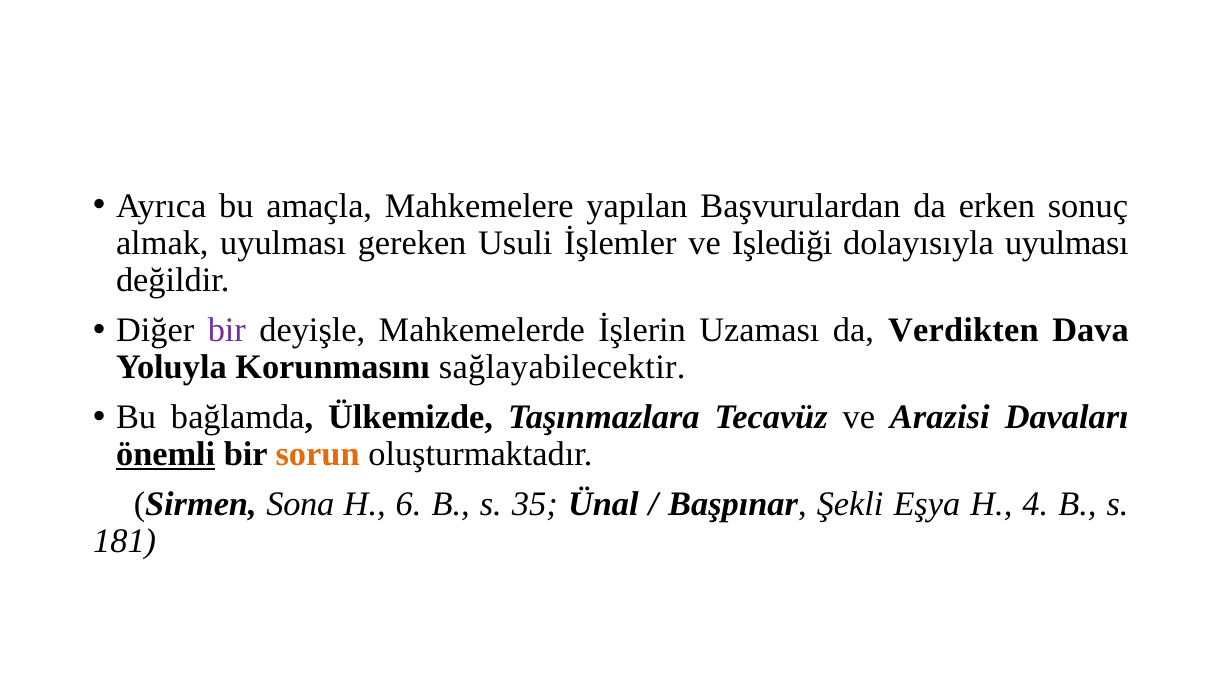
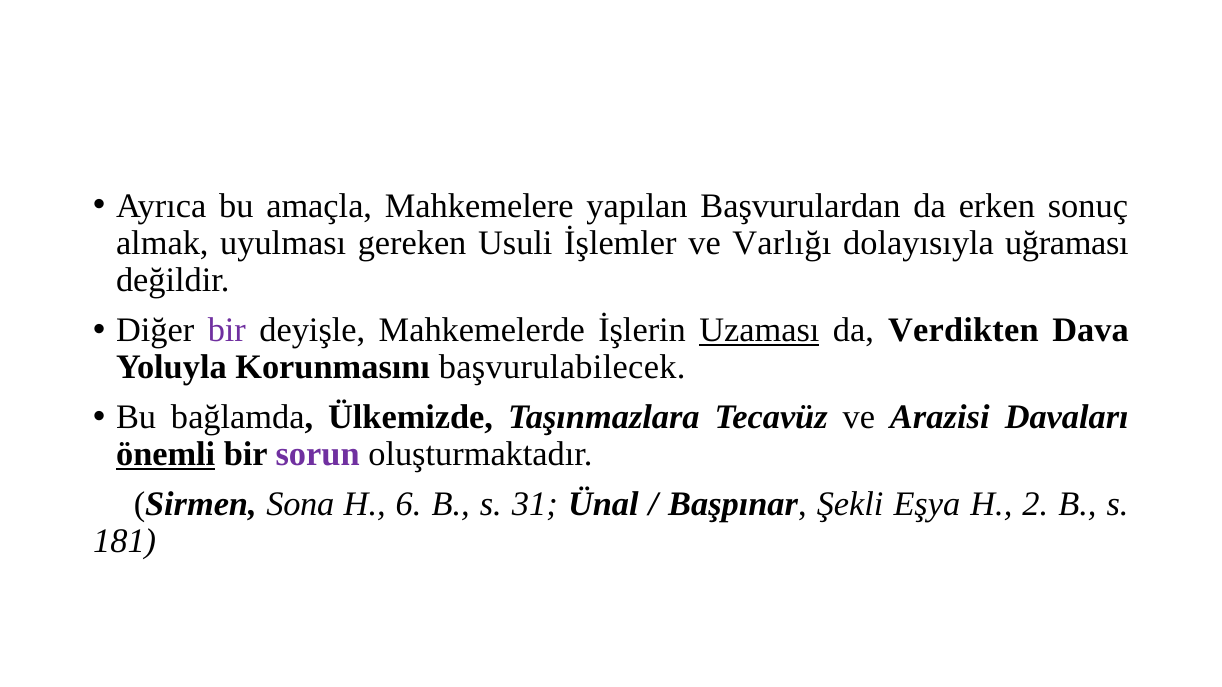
Işlediği: Işlediği -> Varlığı (782, 243)
dolayısıyla uyulması: uyulması -> uğraması (1067, 243)
Uzaması underline: none -> present (759, 330)
sağlayabilecektir: sağlayabilecektir -> başvurulabilecek (562, 367)
sorun colour: orange -> purple (318, 454)
35: 35 -> 31 (535, 504)
4: 4 -> 2 (1035, 504)
